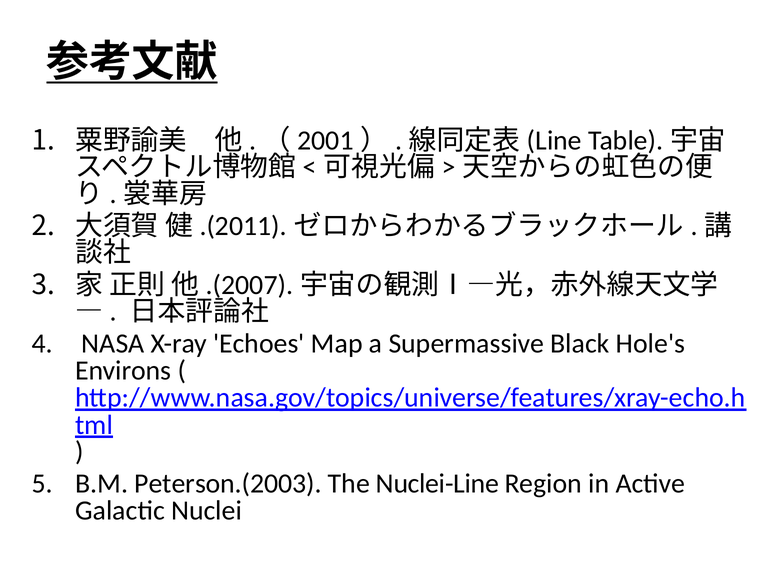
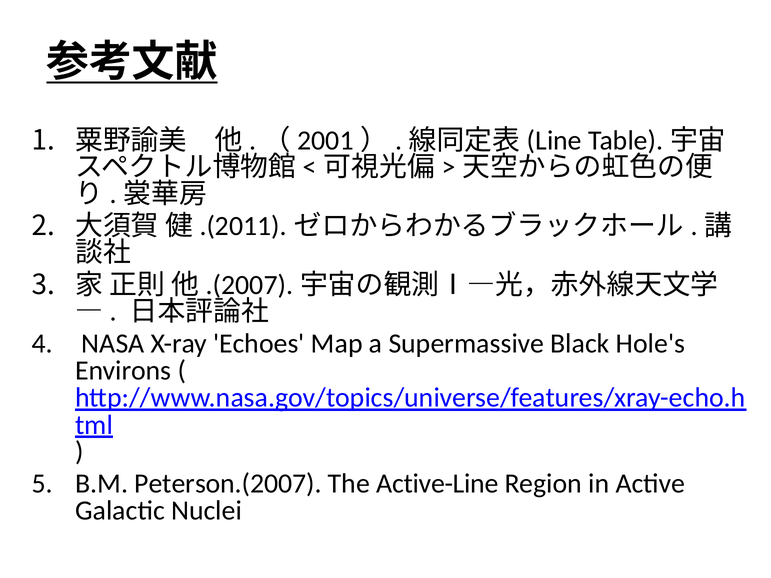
Peterson.(2003: Peterson.(2003 -> Peterson.(2007 (228, 484)
Nuclei-Line: Nuclei-Line -> Active-Line (437, 484)
